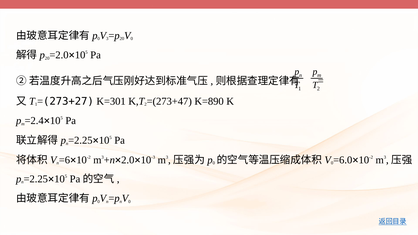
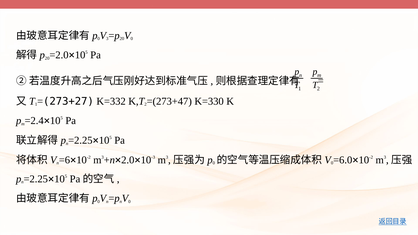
K=301: K=301 -> K=332 (111, 101)
K=890: K=890 -> K=330 (209, 101)
